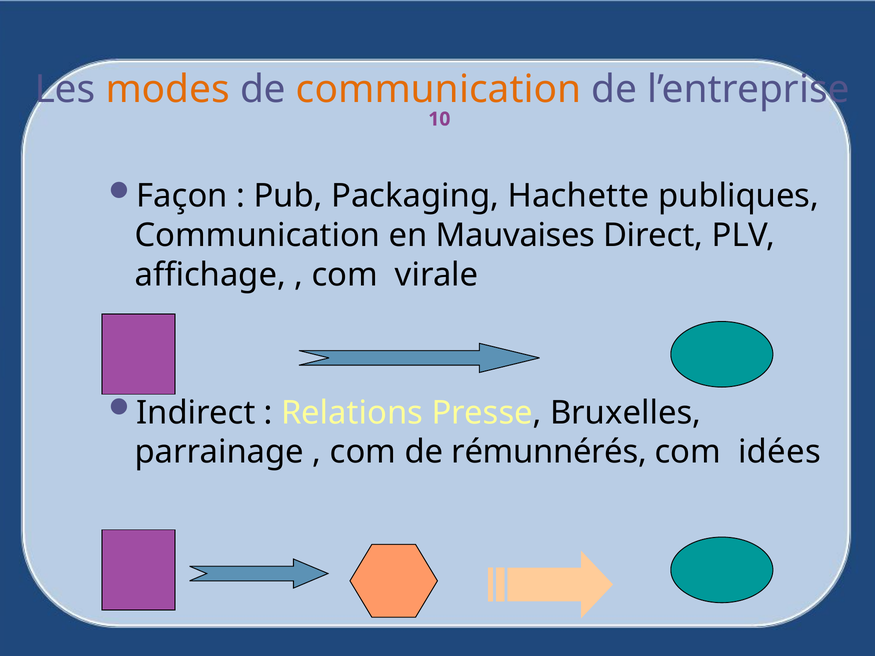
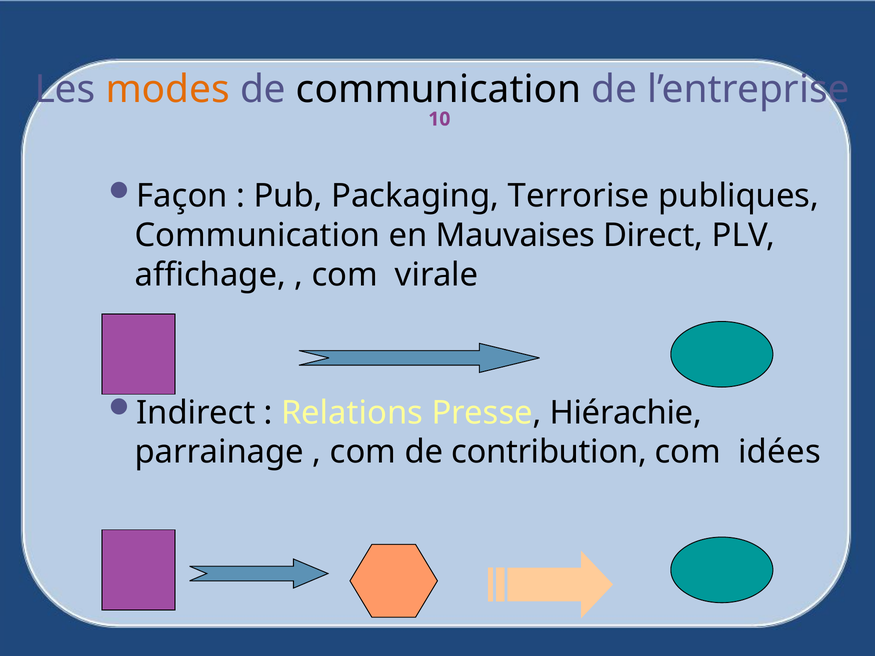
communication colour: orange -> black (439, 90)
Hachette: Hachette -> Terrorise (578, 196)
Bruxelles: Bruxelles -> Hiérachie (626, 413)
rémunnérés: rémunnérés -> contribution (549, 452)
